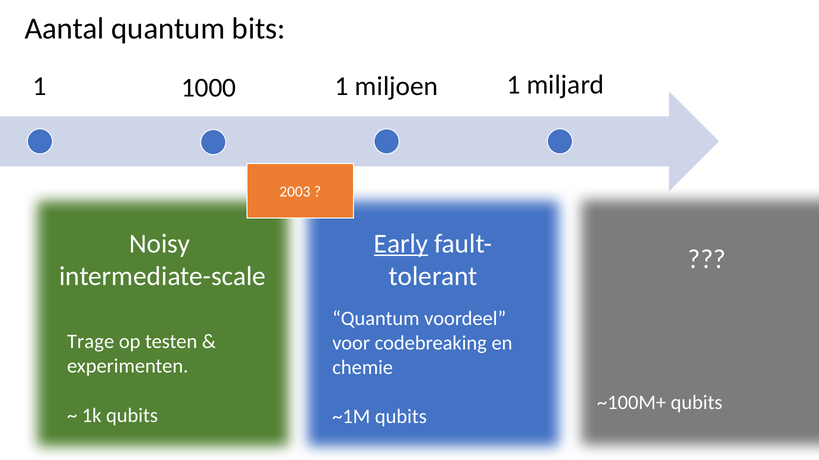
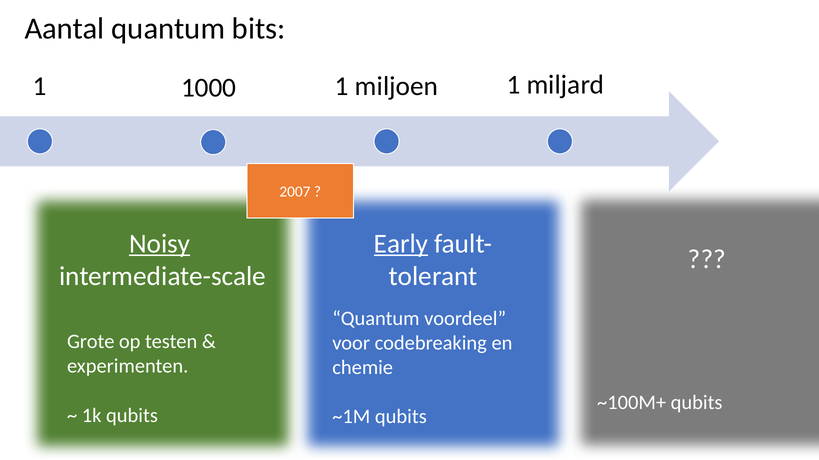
2003: 2003 -> 2007 (295, 192)
Noisy underline: none -> present (160, 244)
Trage: Trage -> Grote (91, 342)
